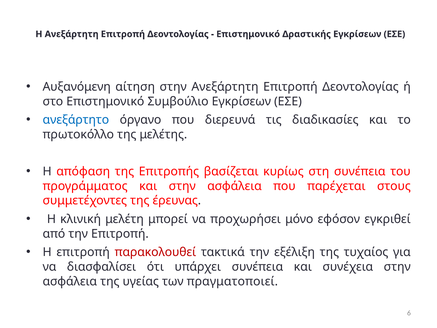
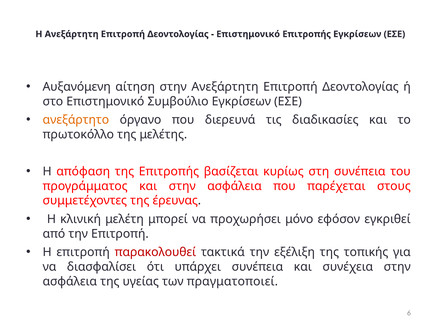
Επιστημονικό Δραστικής: Δραστικής -> Επιτροπής (307, 34)
ανεξάρτητο colour: blue -> orange (76, 120)
τυχαίος: τυχαίος -> τοπικής (366, 252)
